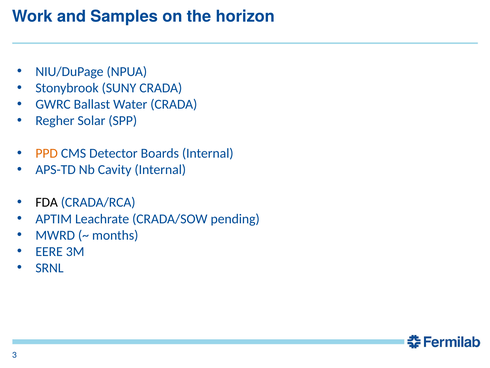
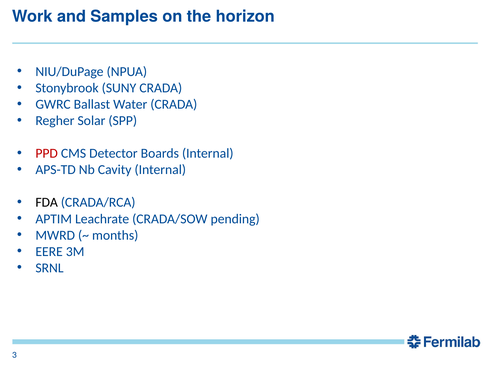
PPD colour: orange -> red (47, 153)
